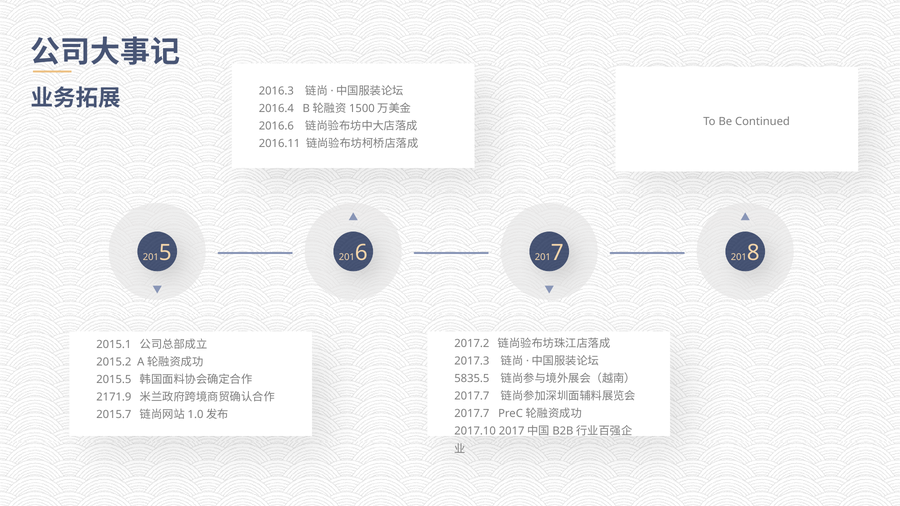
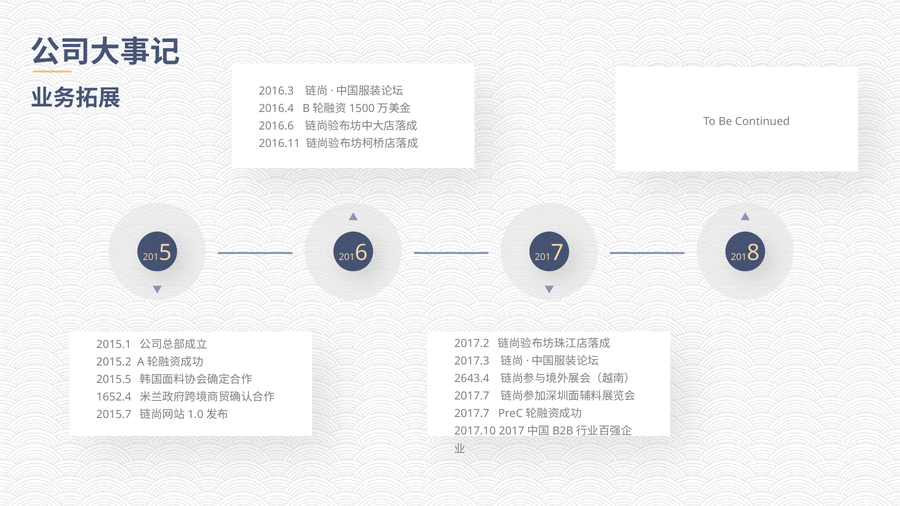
5835.5: 5835.5 -> 2643.4 (472, 379)
2171.9: 2171.9 -> 1652.4 (114, 397)
